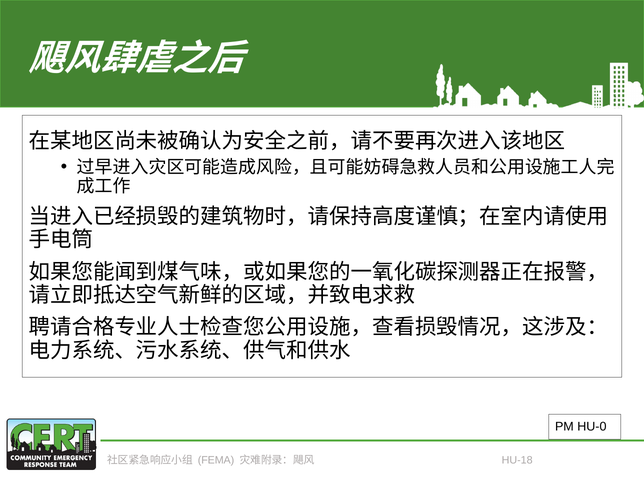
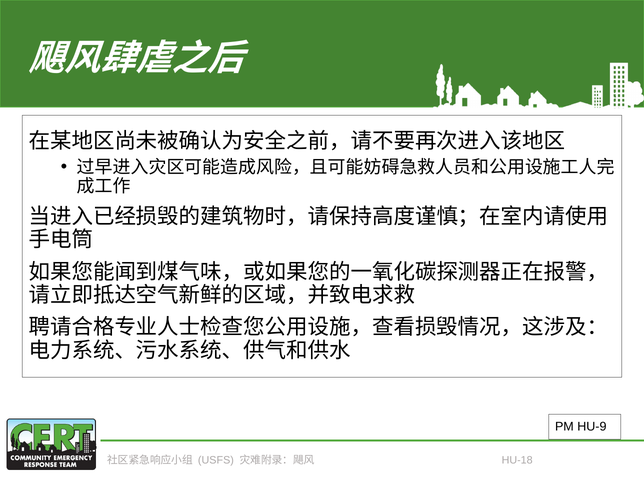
HU-0: HU-0 -> HU-9 (592, 427)
FEMA: FEMA -> USFS (216, 460)
